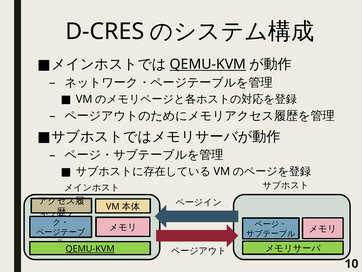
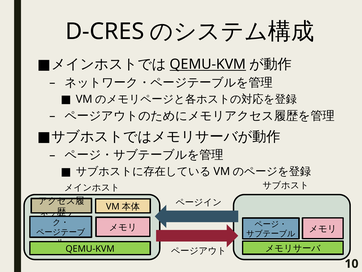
QEMU-KVM underline: present -> none (90, 248)
